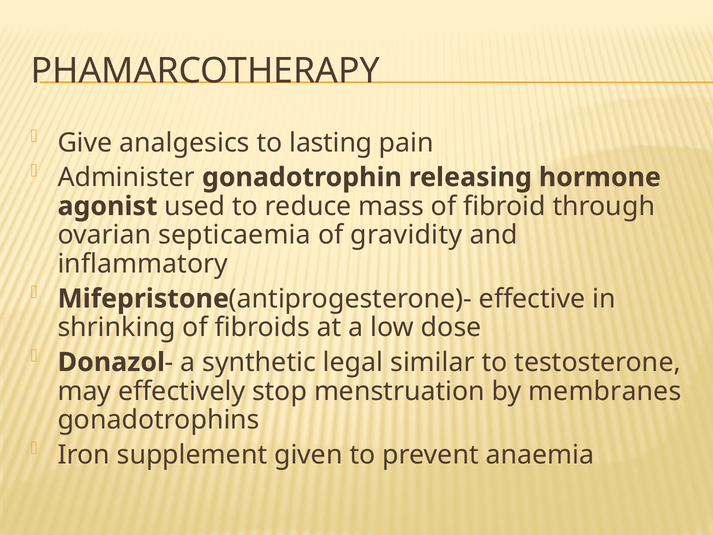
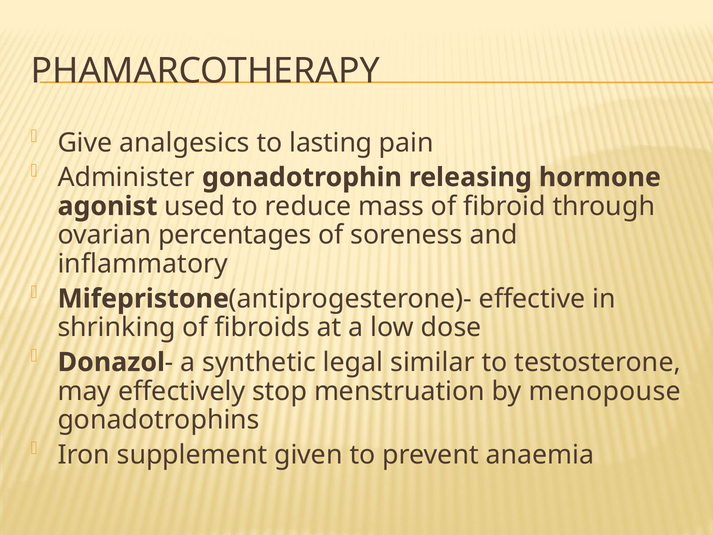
septicaemia: septicaemia -> percentages (235, 235)
gravidity: gravidity -> soreness (406, 235)
membranes: membranes -> menopouse (605, 391)
